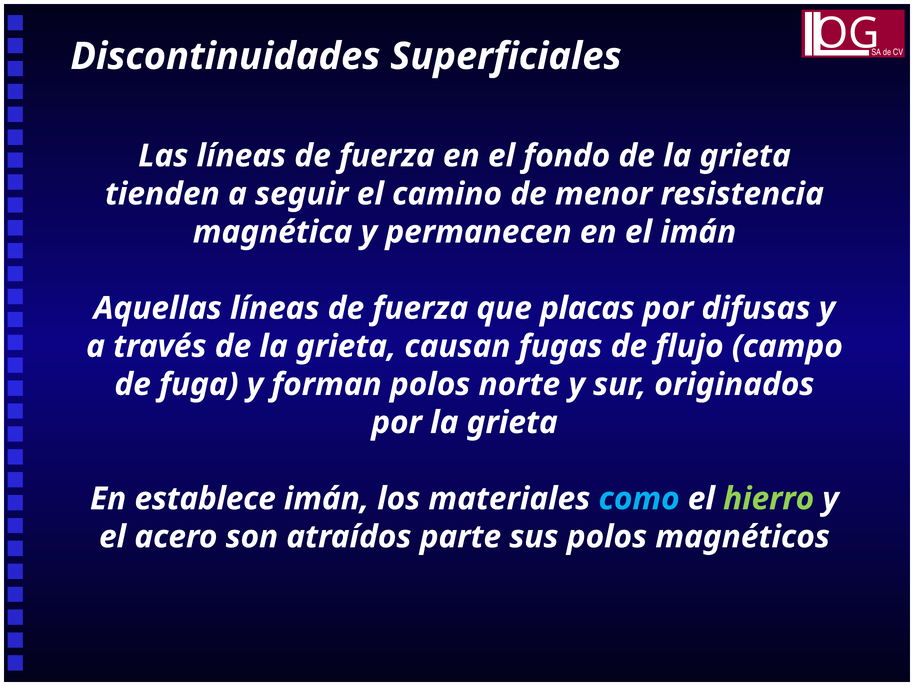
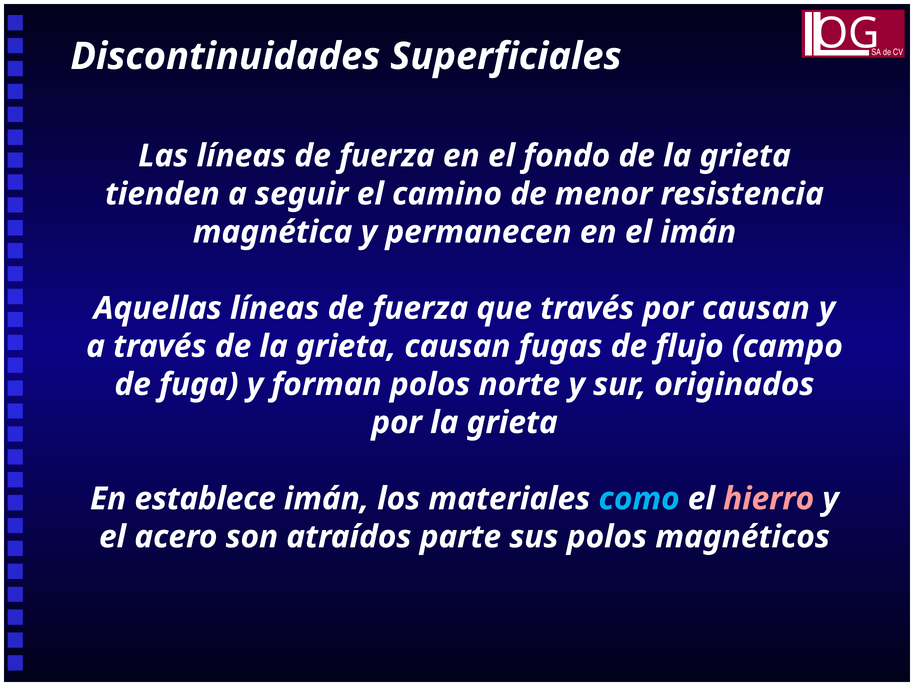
que placas: placas -> través (587, 308)
por difusas: difusas -> causan (756, 308)
hierro colour: light green -> pink (769, 498)
